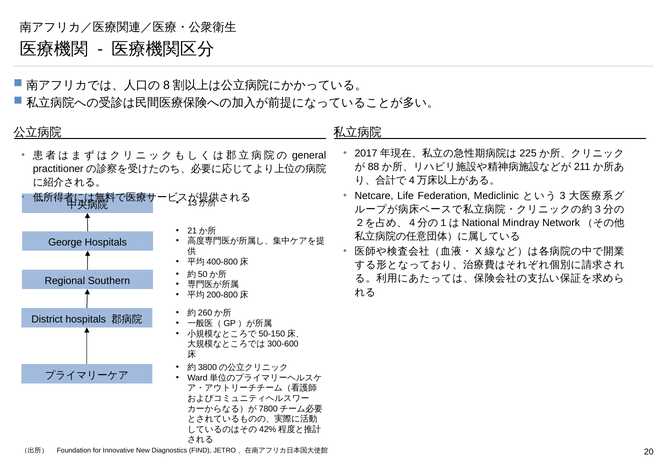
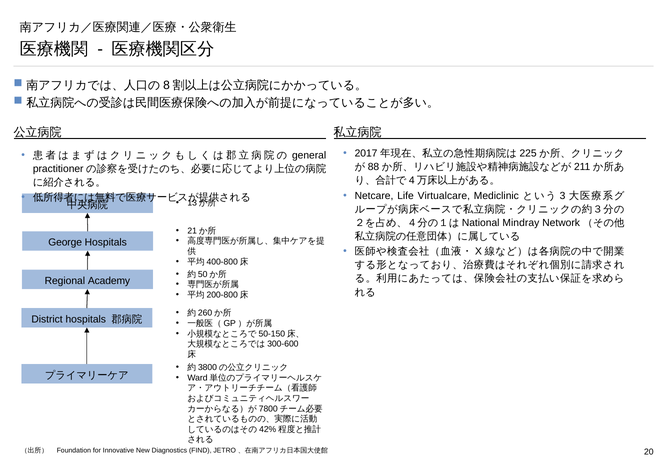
Federation: Federation -> Virtualcare (444, 196)
Southern: Southern -> Academy (109, 281)
